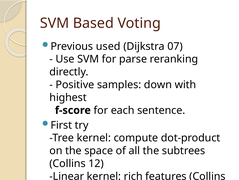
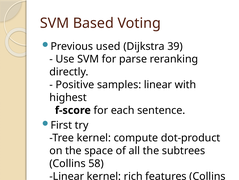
07: 07 -> 39 (175, 46)
samples down: down -> linear (158, 84)
12: 12 -> 58 (96, 163)
